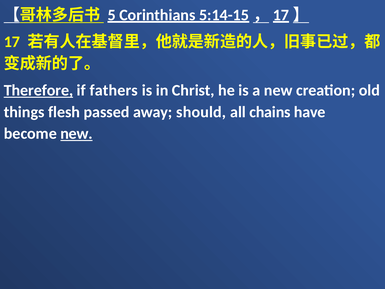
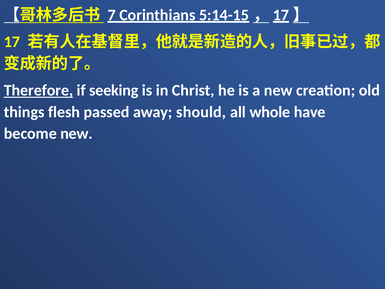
5: 5 -> 7 (112, 15)
fathers: fathers -> seeking (114, 90)
chains: chains -> whole (270, 112)
new underline: present -> none (77, 133)
